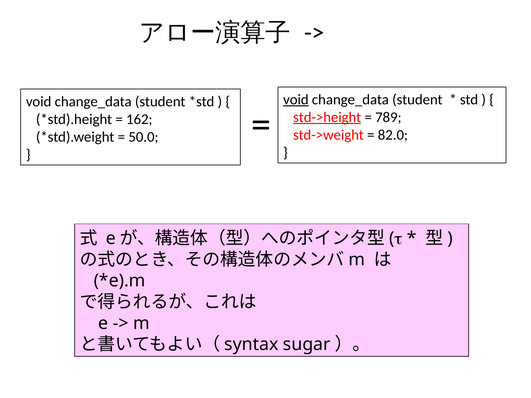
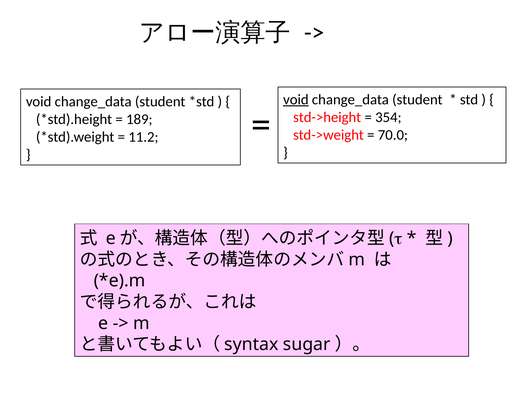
std->height underline: present -> none (327, 117)
789: 789 -> 354 (388, 117)
162: 162 -> 189 (139, 119)
82.0: 82.0 -> 70.0 (393, 135)
50.0: 50.0 -> 11.2 (143, 137)
